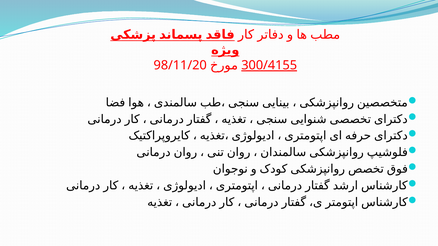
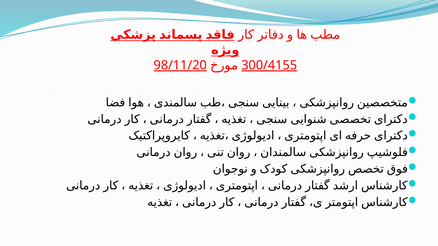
98/11/20 underline: none -> present (180, 65)
